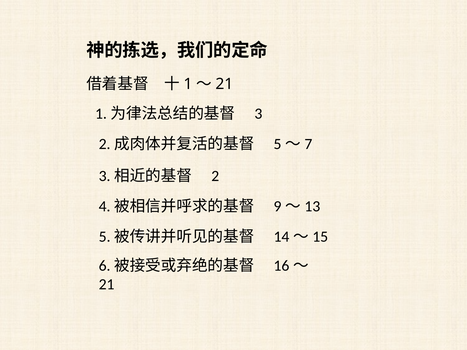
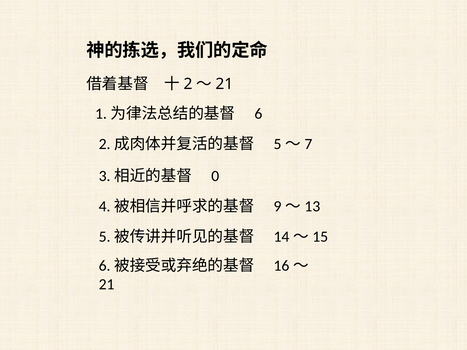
1: 1 -> 2 (188, 84)
3: 3 -> 6 (258, 114)
2: 2 -> 0 (215, 176)
